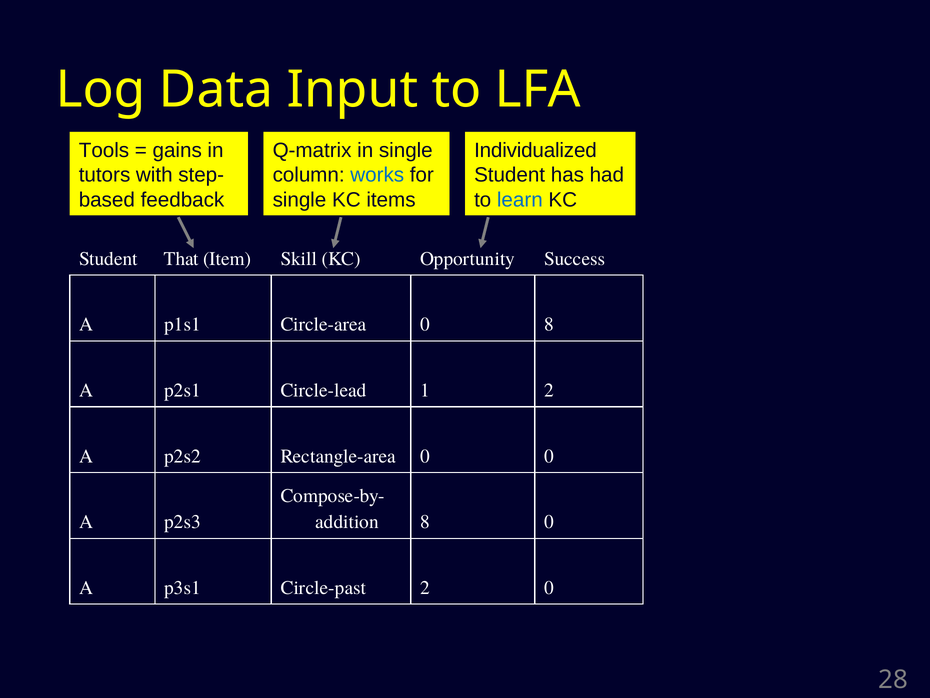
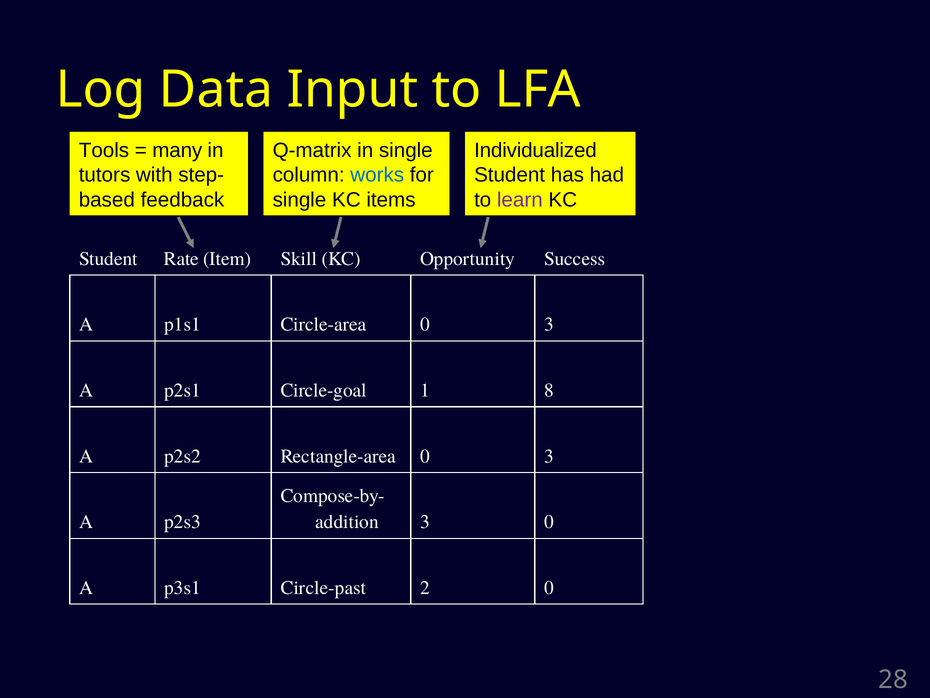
gains: gains -> many (177, 150)
learn colour: blue -> purple (520, 200)
That: That -> Rate (181, 258)
Circle-area 0 8: 8 -> 3 (549, 324)
Circle-lead: Circle-lead -> Circle-goal (323, 390)
1 2: 2 -> 8 (549, 390)
Rectangle-area 0 0: 0 -> 3 (549, 456)
8: 8 -> 3 (425, 522)
